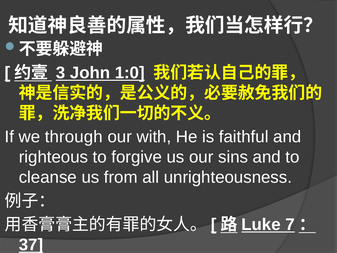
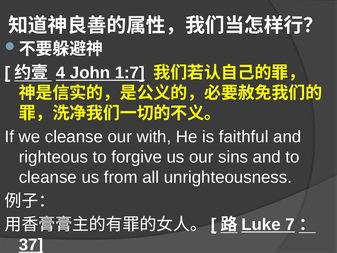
3: 3 -> 4 (61, 73)
1:0: 1:0 -> 1:7 (130, 73)
we through: through -> cleanse (74, 137)
